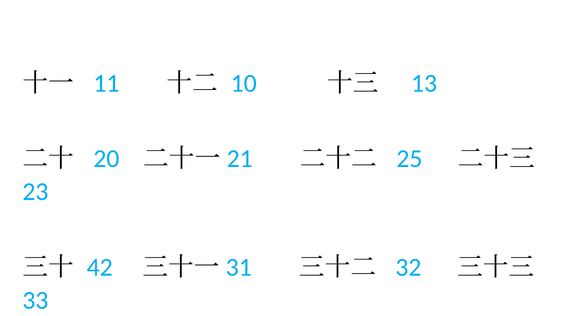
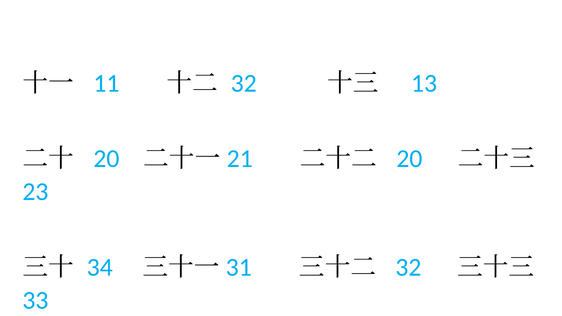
10: 10 -> 32 (244, 83)
25: 25 -> 20 (409, 159)
42: 42 -> 34 (100, 267)
